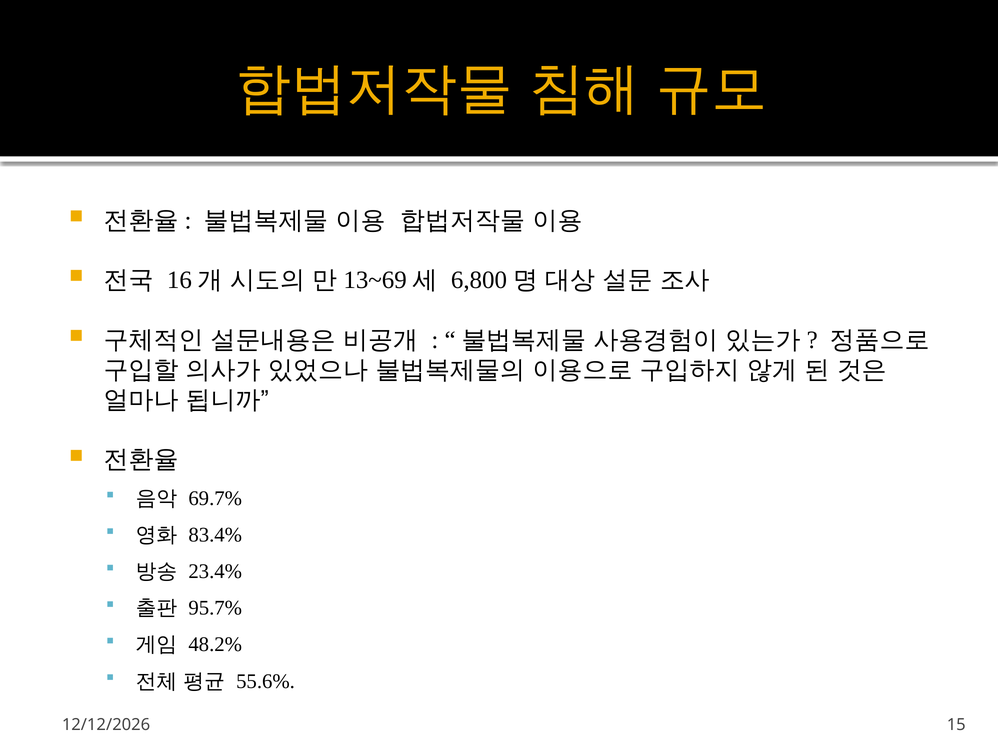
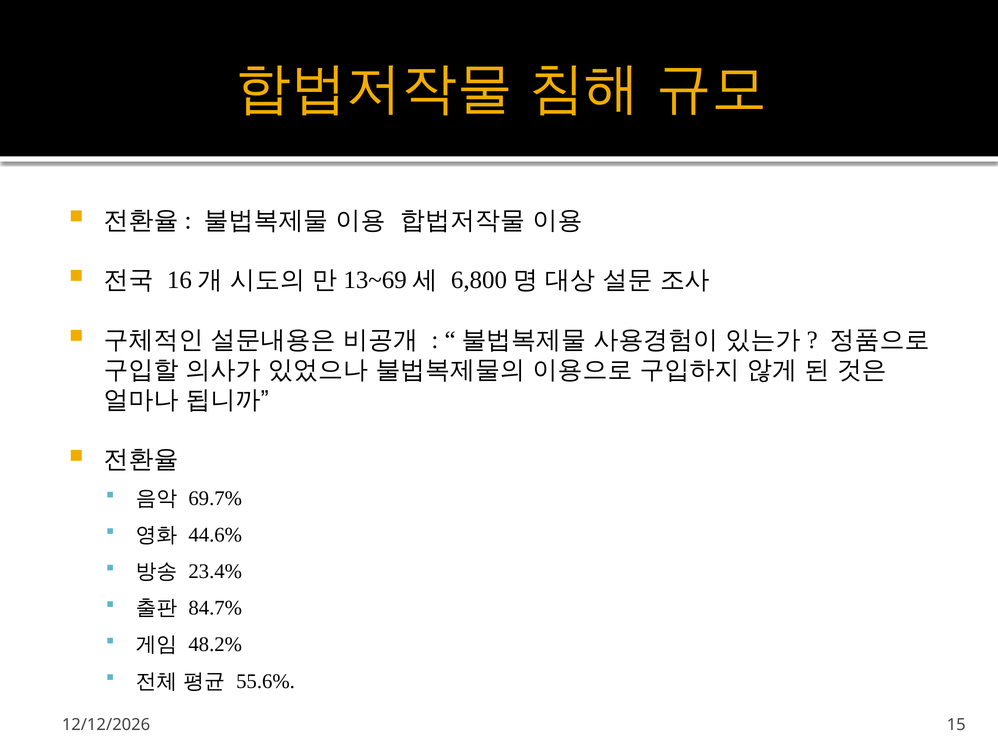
83.4%: 83.4% -> 44.6% (215, 535)
95.7%: 95.7% -> 84.7% (215, 608)
